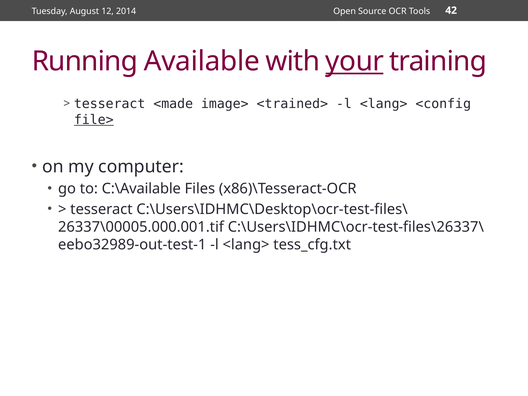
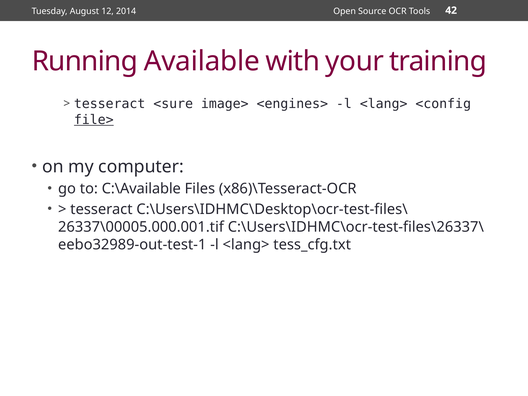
your underline: present -> none (355, 61)
<made: <made -> <sure (173, 104)
<trained>: <trained> -> <engines> (292, 104)
